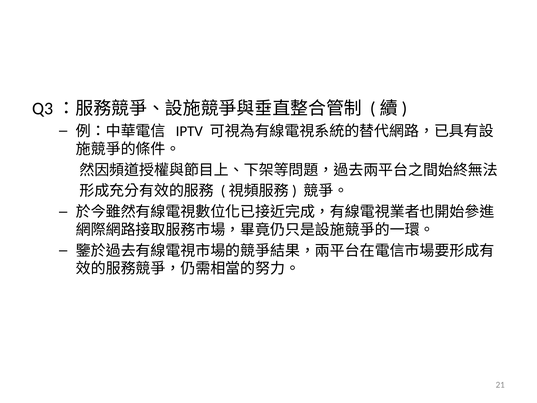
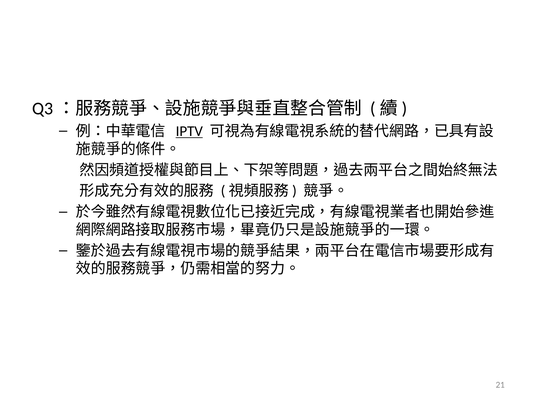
IPTV underline: none -> present (189, 131)
